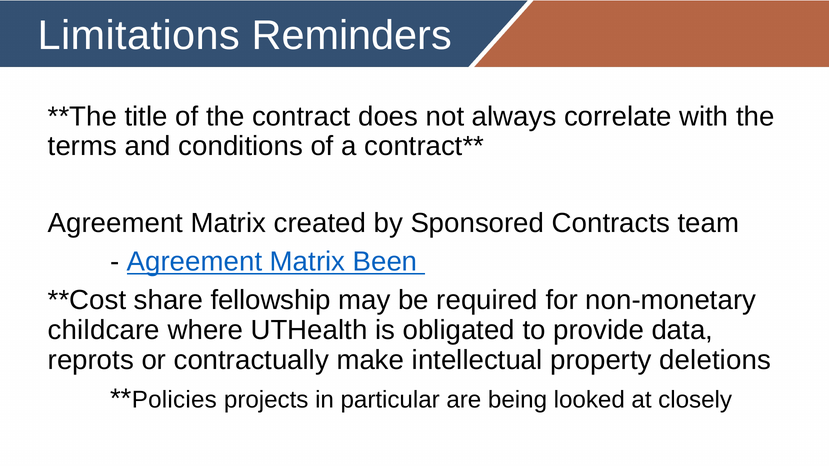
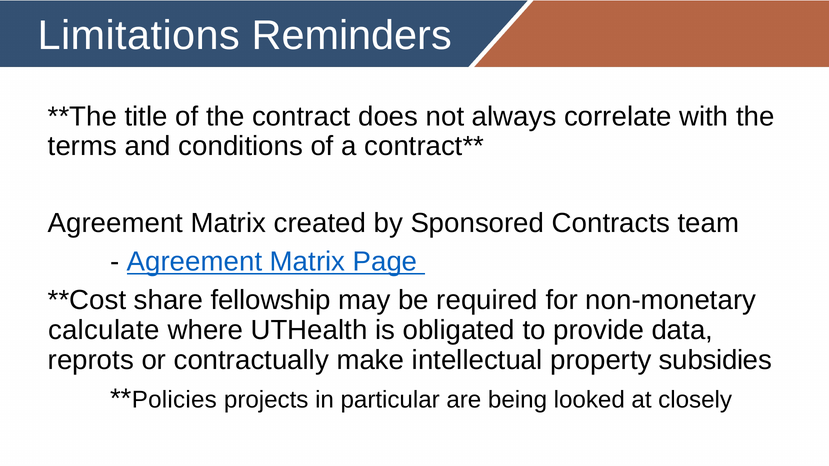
Been: Been -> Page (385, 262)
childcare: childcare -> calculate (104, 330)
deletions: deletions -> subsidies (715, 360)
